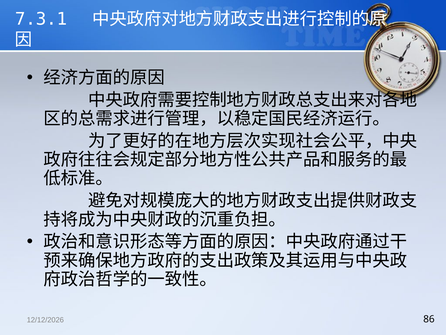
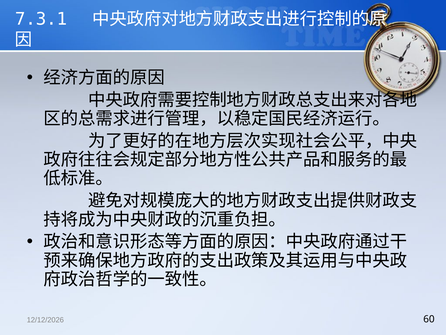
86: 86 -> 60 (429, 319)
